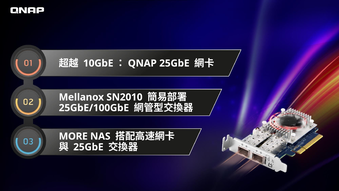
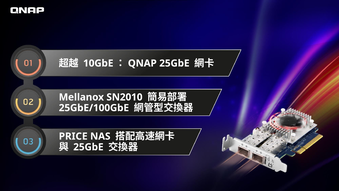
MORE: MORE -> PRICE (73, 136)
